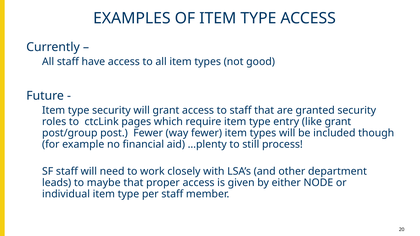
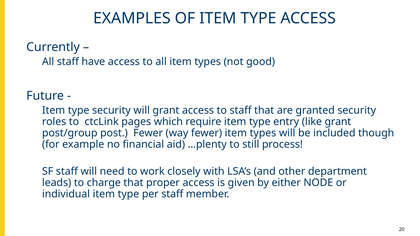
maybe: maybe -> charge (104, 183)
